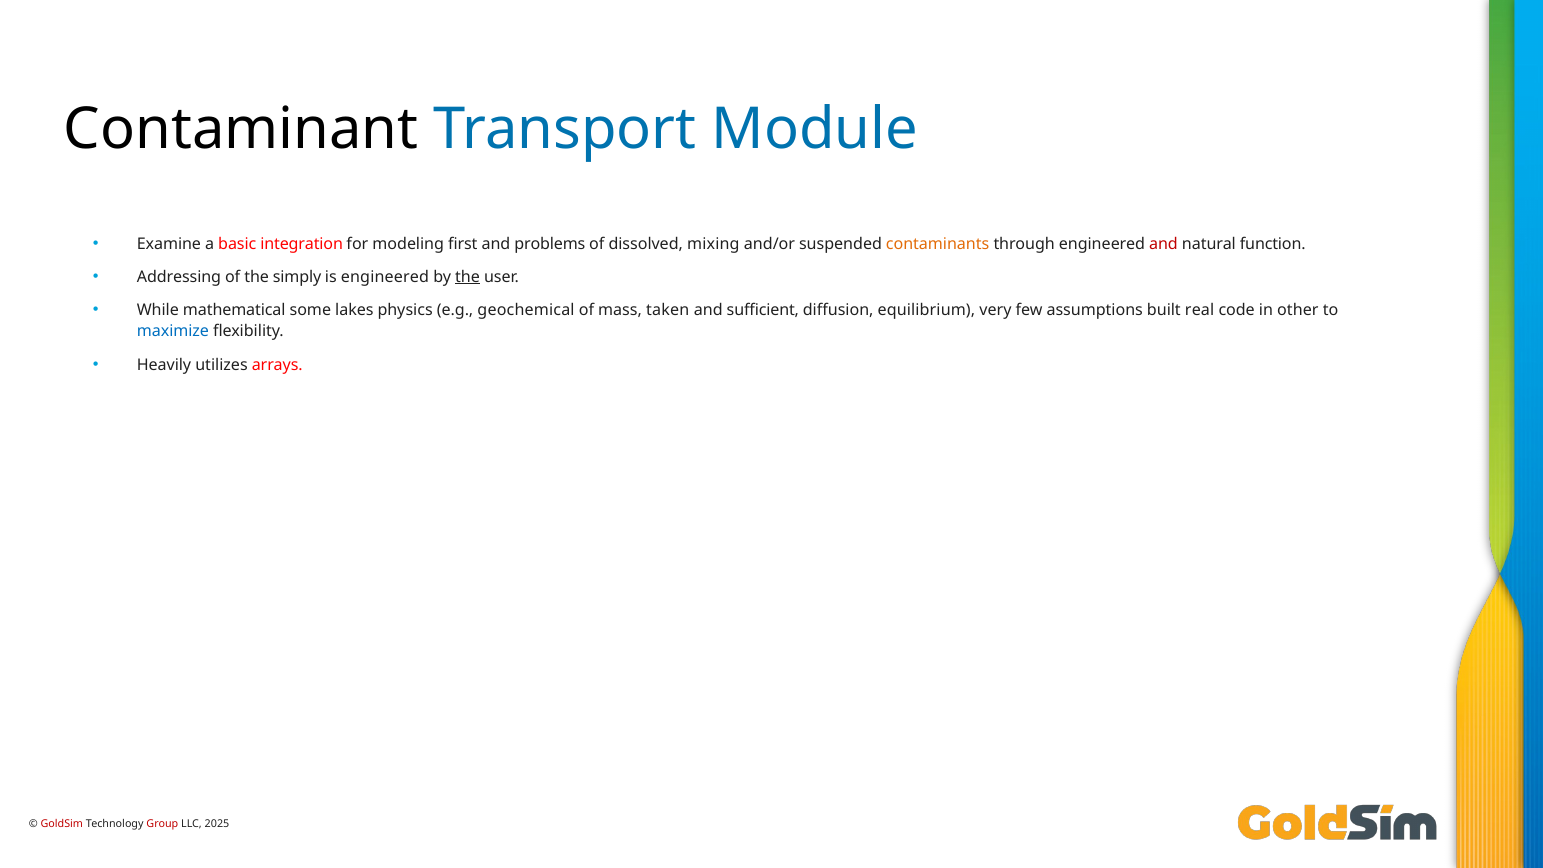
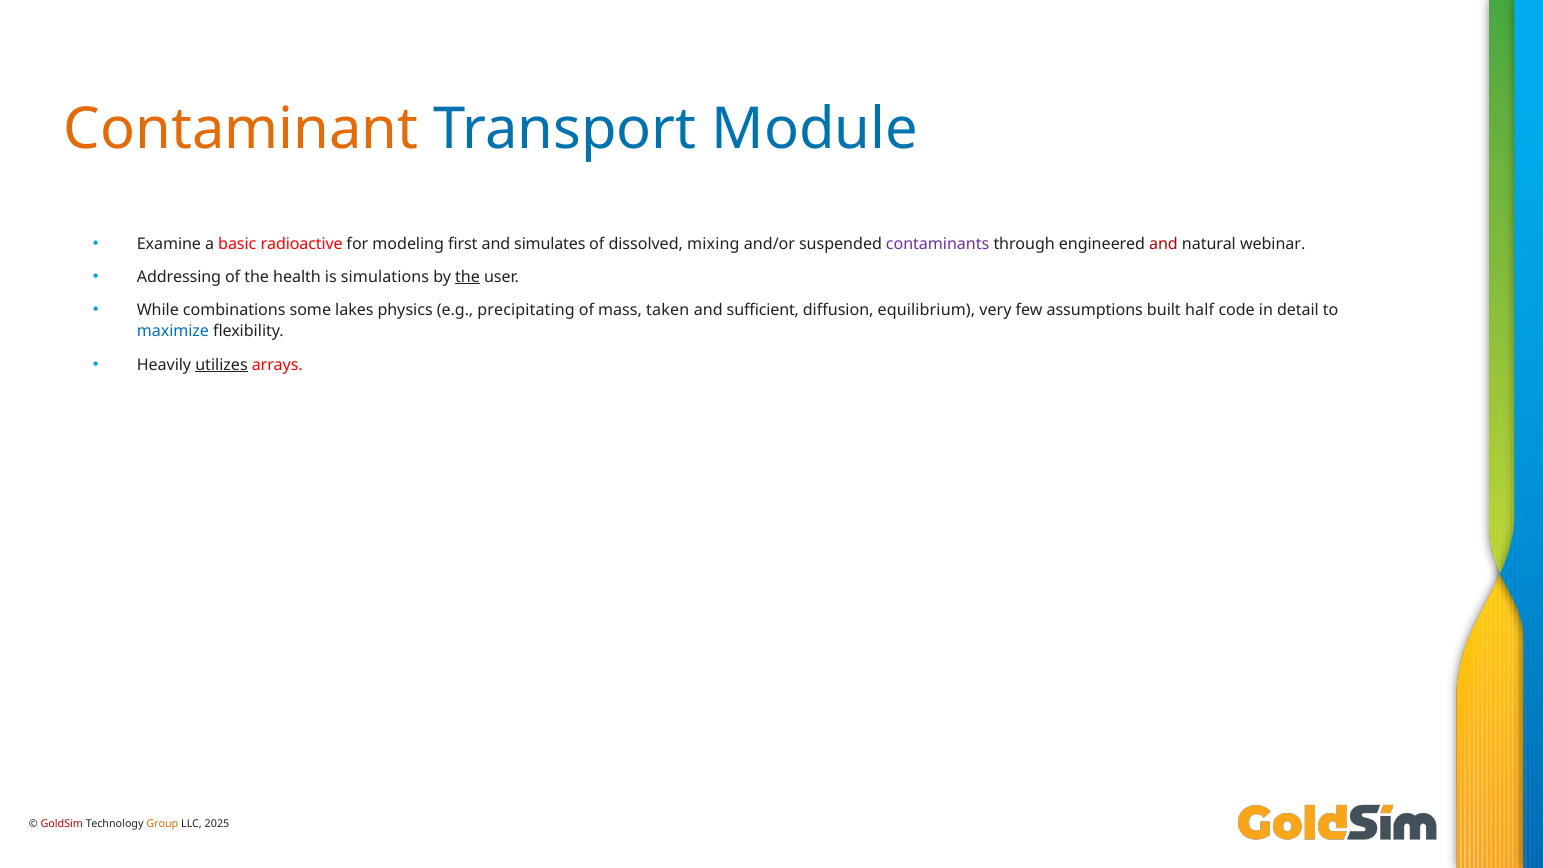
Contaminant colour: black -> orange (241, 130)
integration: integration -> radioactive (302, 244)
problems: problems -> simulates (550, 244)
contaminants colour: orange -> purple (938, 244)
function: function -> webinar (1273, 244)
simply: simply -> health (297, 277)
is engineered: engineered -> simulations (385, 277)
mathematical: mathematical -> combinations (234, 310)
geochemical: geochemical -> precipitating (526, 310)
real: real -> half (1200, 310)
other: other -> detail (1298, 310)
utilizes underline: none -> present (222, 365)
Group colour: red -> orange (162, 823)
